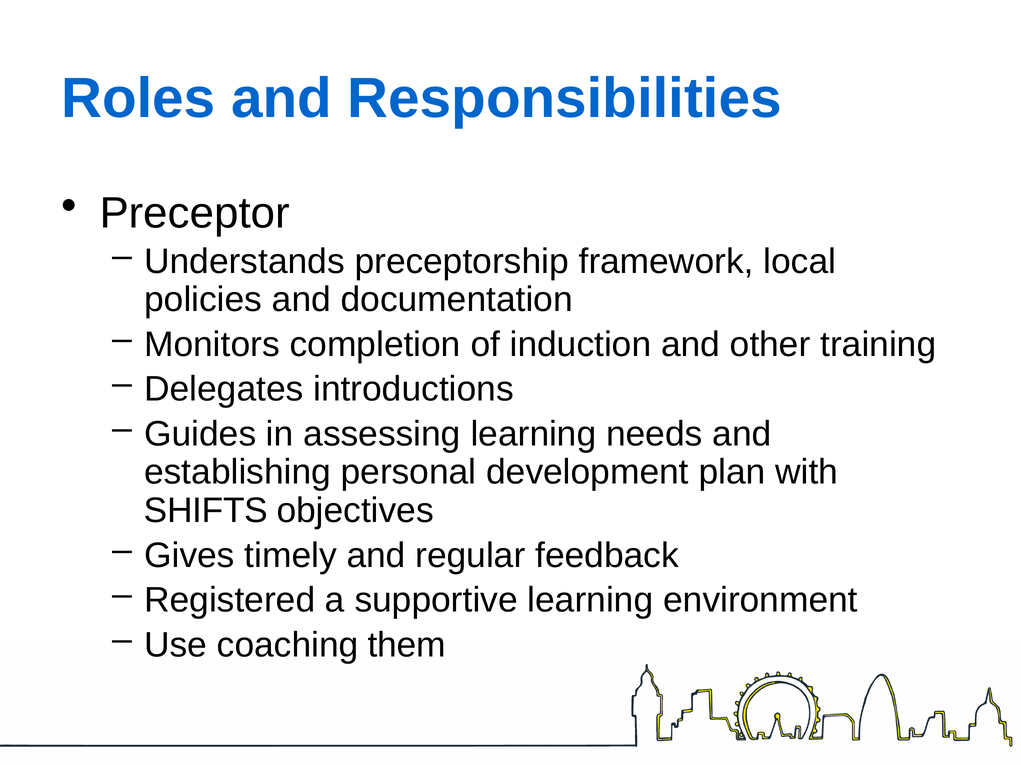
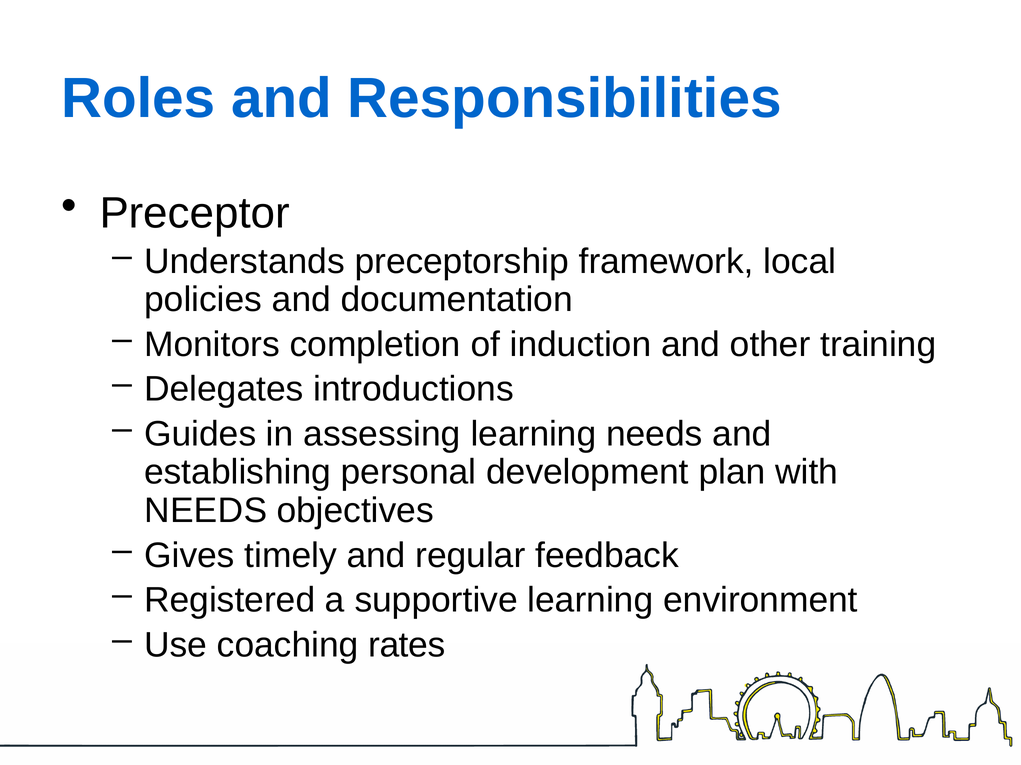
SHIFTS: SHIFTS -> NEEDS (206, 511)
them: them -> rates (407, 646)
